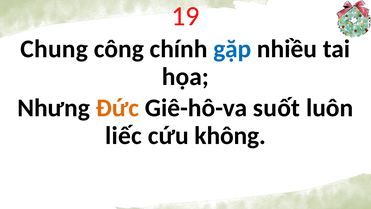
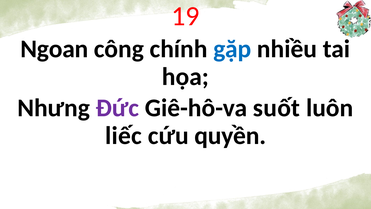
Chung: Chung -> Ngoan (54, 49)
Đức colour: orange -> purple (117, 108)
không: không -> quyền (230, 135)
